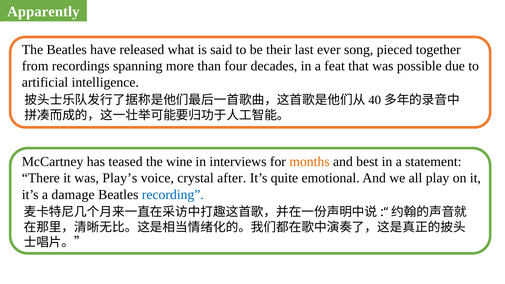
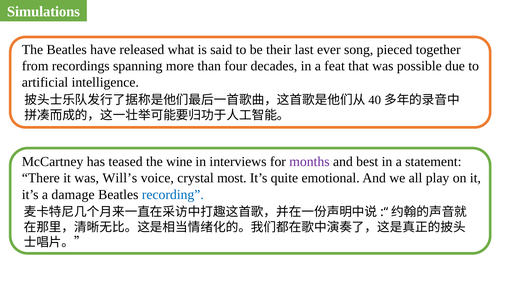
Apparently: Apparently -> Simulations (43, 12)
months colour: orange -> purple (309, 162)
Play’s: Play’s -> Will’s (120, 178)
after: after -> most (232, 178)
